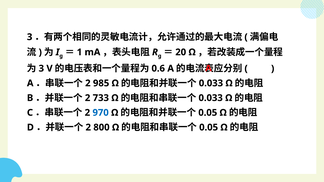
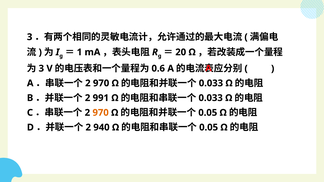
985: 985 -> 970 (101, 83)
733: 733 -> 991 (101, 98)
970 colour: blue -> orange (101, 113)
800: 800 -> 940 (101, 128)
